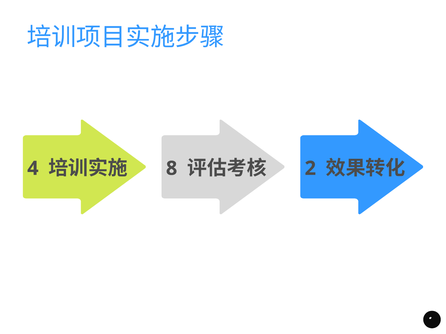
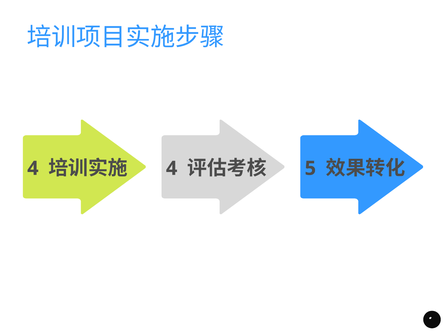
8: 8 -> 4 (172, 169)
2: 2 -> 5 (310, 169)
